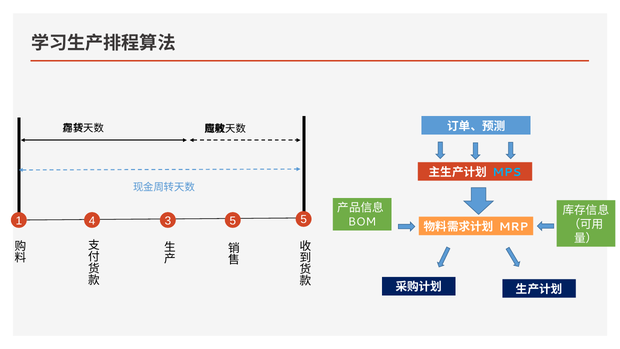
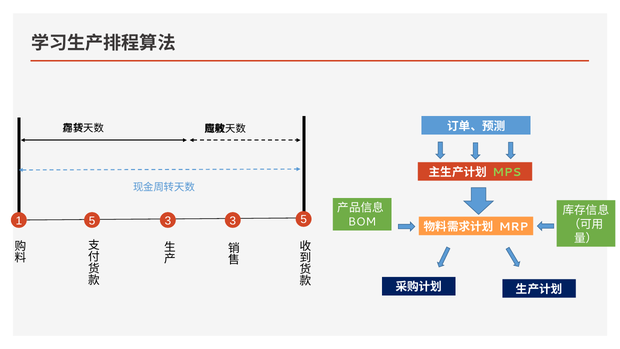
MPS colour: light blue -> light green (507, 172)
1 4: 4 -> 5 (92, 221)
3 5: 5 -> 3 (233, 221)
